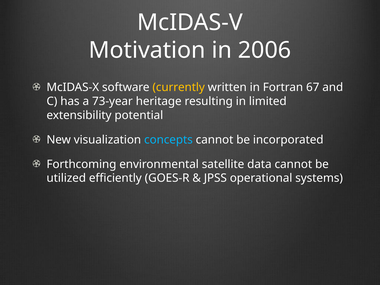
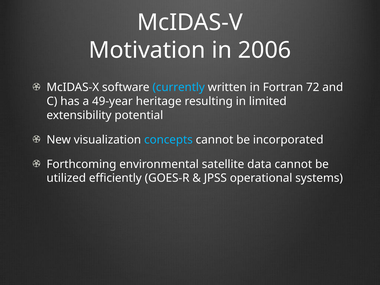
currently colour: yellow -> light blue (179, 87)
67: 67 -> 72 (313, 87)
73-year: 73-year -> 49-year (112, 101)
